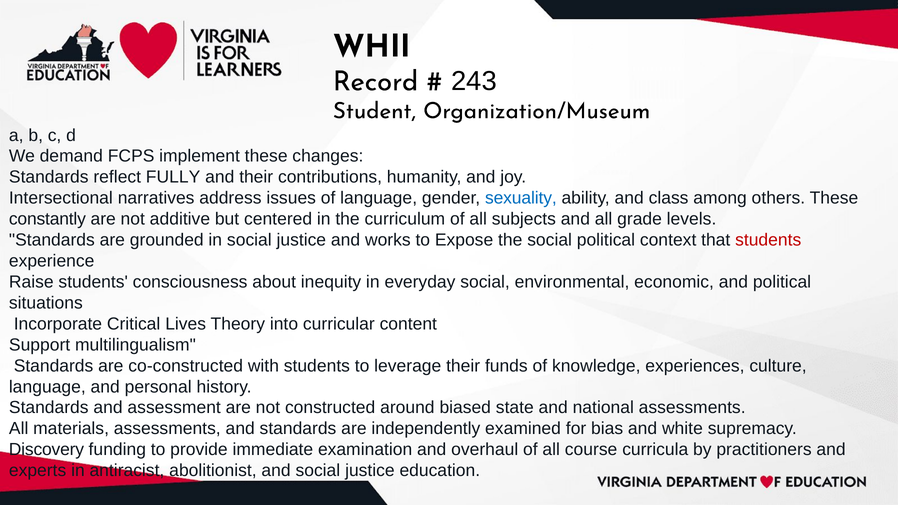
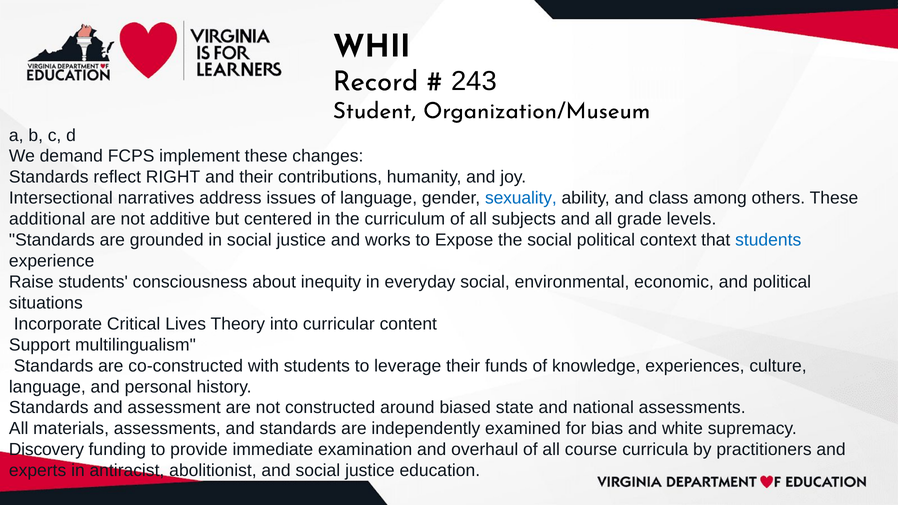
FULLY: FULLY -> RIGHT (173, 177)
constantly: constantly -> additional (47, 219)
students colour: red -> blue (768, 240)
